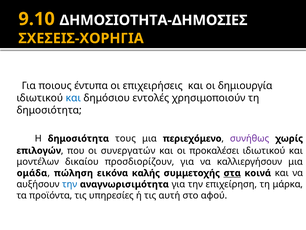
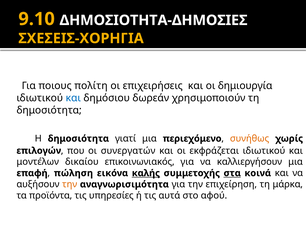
έντυπα: έντυπα -> πολίτη (91, 86)
εντολές: εντολές -> δωρεάν (151, 98)
τους: τους -> γιατί (126, 138)
συνήθως colour: purple -> orange (250, 138)
προκαλέσει: προκαλέσει -> εκφράζεται (214, 150)
προσδιορίζουν: προσδιορίζουν -> επικοινωνιακός (140, 162)
ομάδα: ομάδα -> επαφή (32, 173)
καλής underline: none -> present (146, 173)
την colour: blue -> orange (70, 184)
αυτή: αυτή -> αυτά (169, 195)
